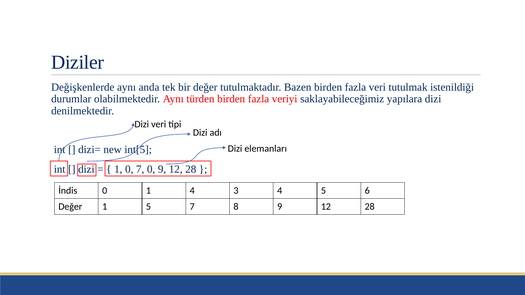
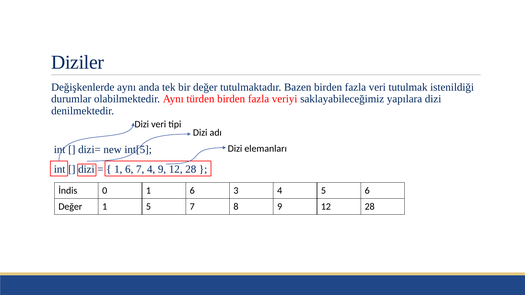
0: 0 -> 6 (129, 169)
7 0: 0 -> 4 (151, 169)
0 1 4: 4 -> 6 (192, 191)
